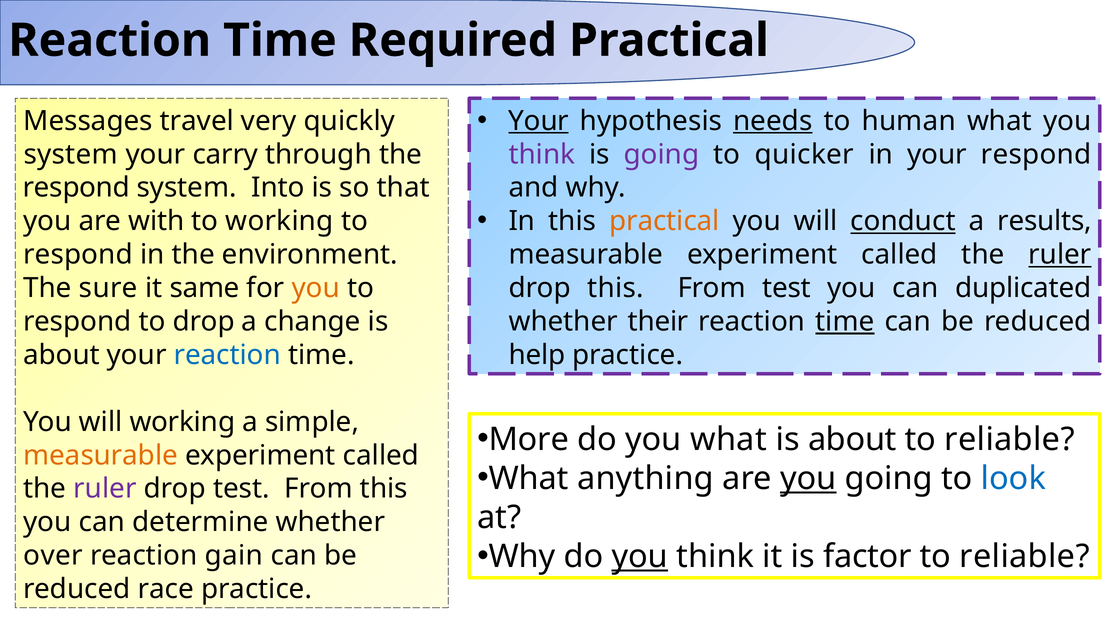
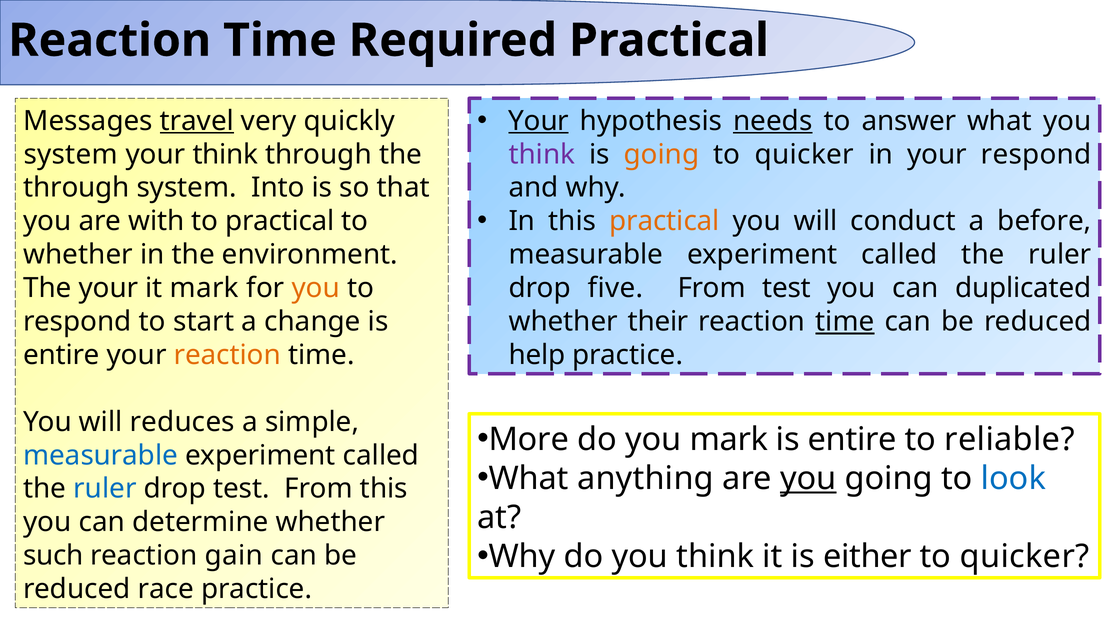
human: human -> answer (909, 121)
travel underline: none -> present (197, 121)
your carry: carry -> think (225, 154)
going colour: purple -> orange (662, 154)
respond: respond -> through (76, 188)
conduct underline: present -> none (903, 221)
results: results -> before (1044, 221)
to working: working -> practical (280, 221)
respond: respond -> whether (78, 255)
ruler underline: present -> none (1060, 255)
The sure: sure -> your (109, 288)
it same: same -> mark (204, 288)
drop this: this -> five (616, 288)
to drop: drop -> start (204, 322)
about: about -> entire (61, 355)
reaction colour: blue -> orange (227, 355)
will working: working -> reduces (182, 422)
you what: what -> mark (729, 440)
about: about -> entire (852, 440)
measurable colour: orange -> blue (101, 455)
ruler colour: purple -> blue (105, 489)
you underline: present -> none (640, 557)
factor: factor -> either (867, 557)
reliable: reliable -> quicker (1025, 557)
over: over -> such (53, 556)
